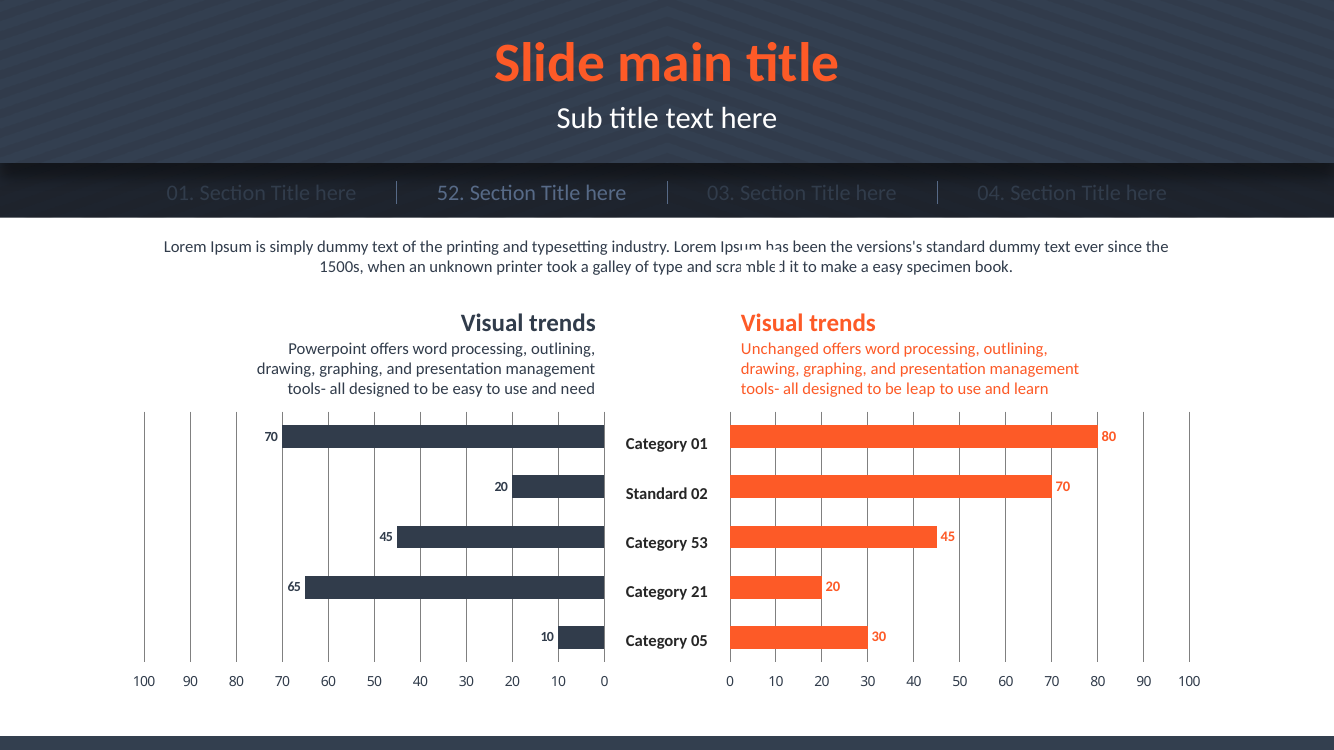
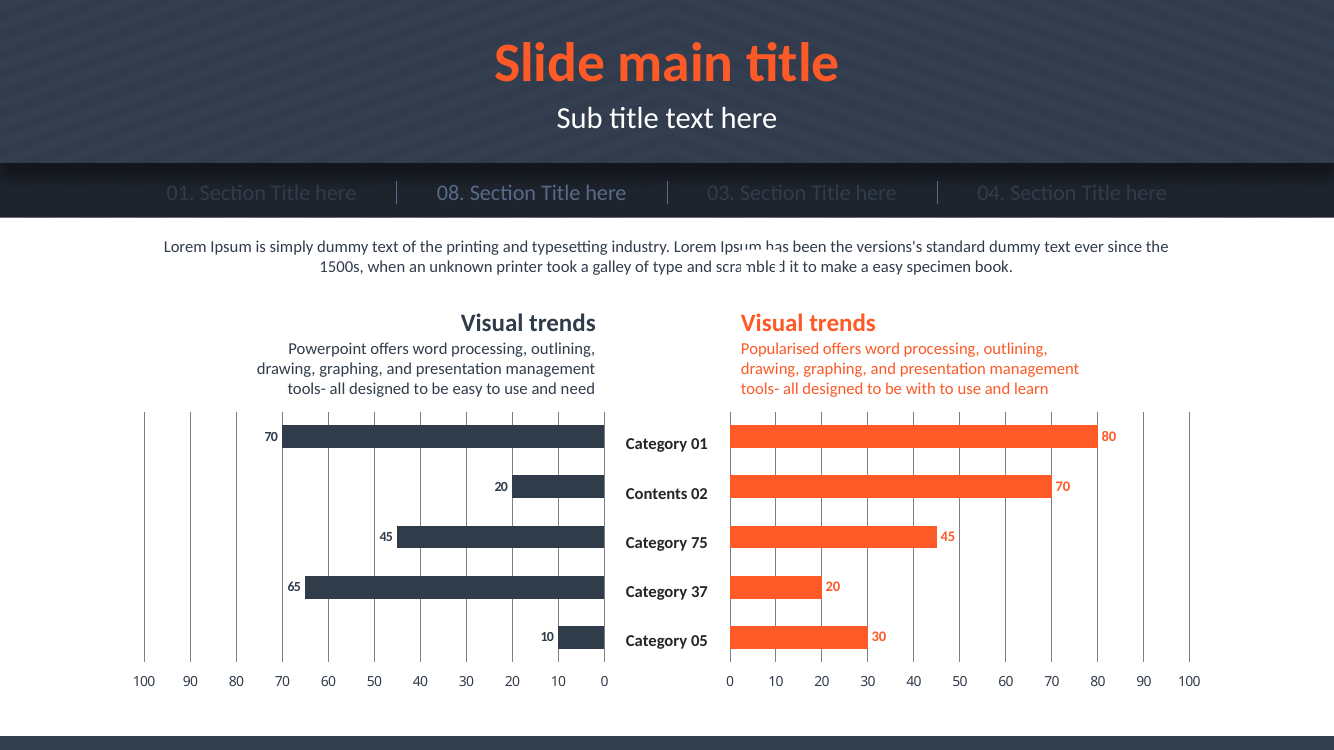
52: 52 -> 08 (451, 193)
Unchanged: Unchanged -> Popularised (780, 349)
leap: leap -> with (921, 389)
Standard: Standard -> Contents (657, 494)
53: 53 -> 75 (699, 543)
21: 21 -> 37 (699, 592)
